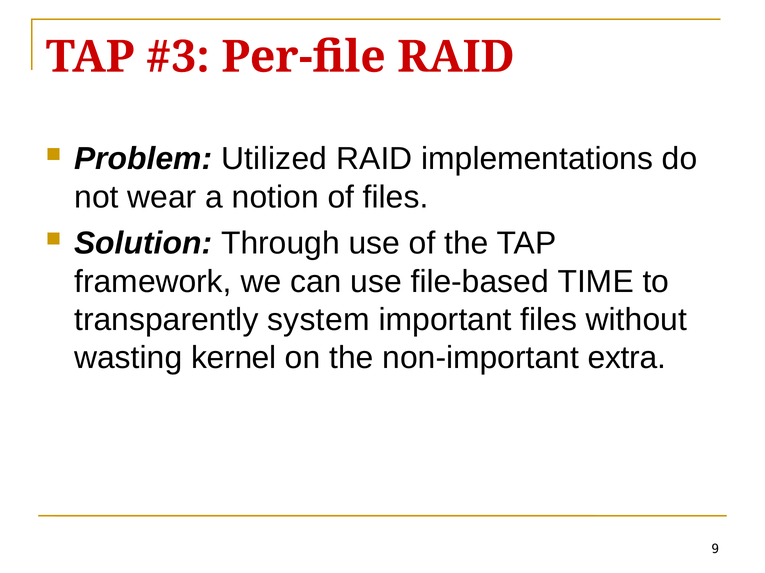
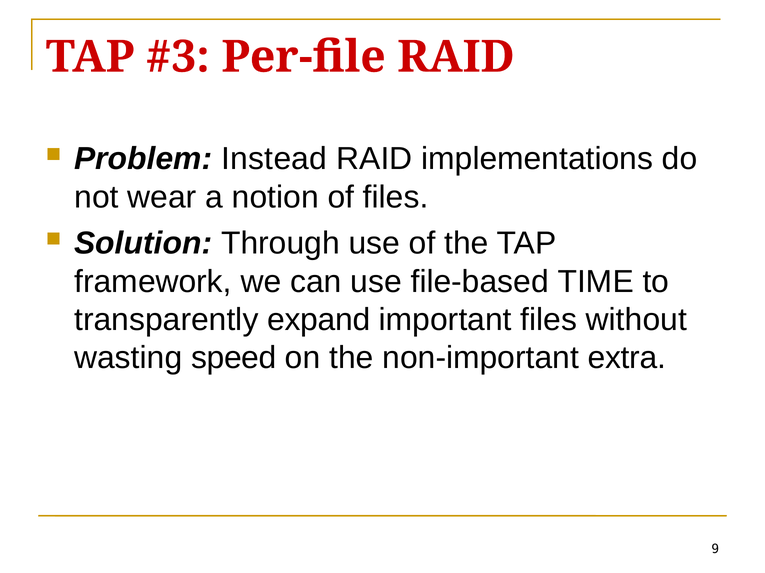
Utilized: Utilized -> Instead (274, 159)
system: system -> expand (319, 320)
kernel: kernel -> speed (234, 358)
